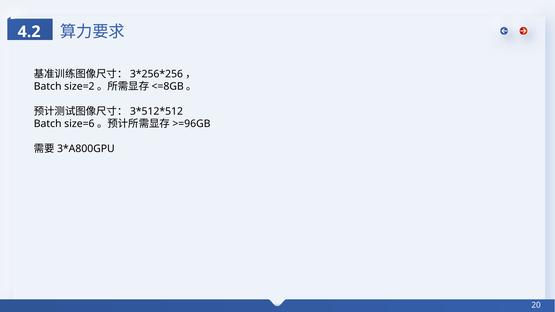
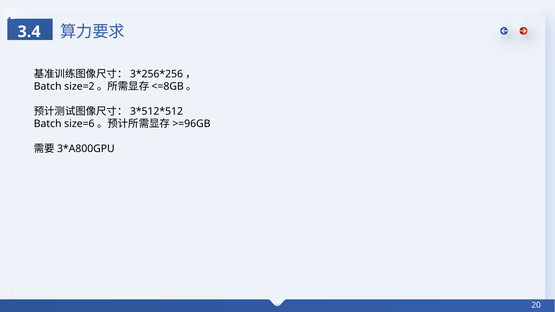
4.2: 4.2 -> 3.4 (29, 32)
